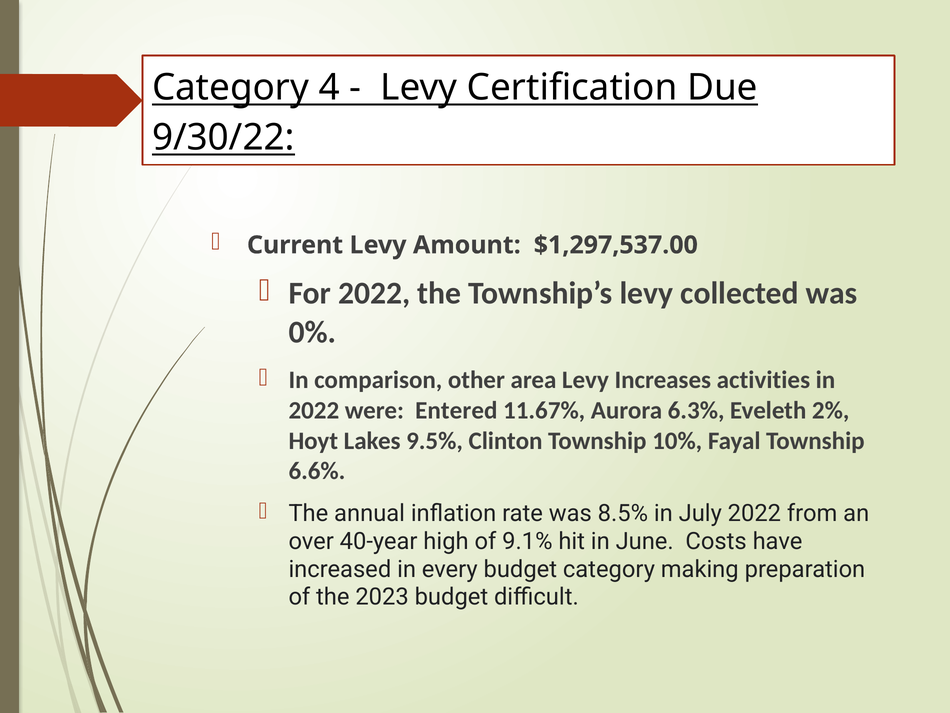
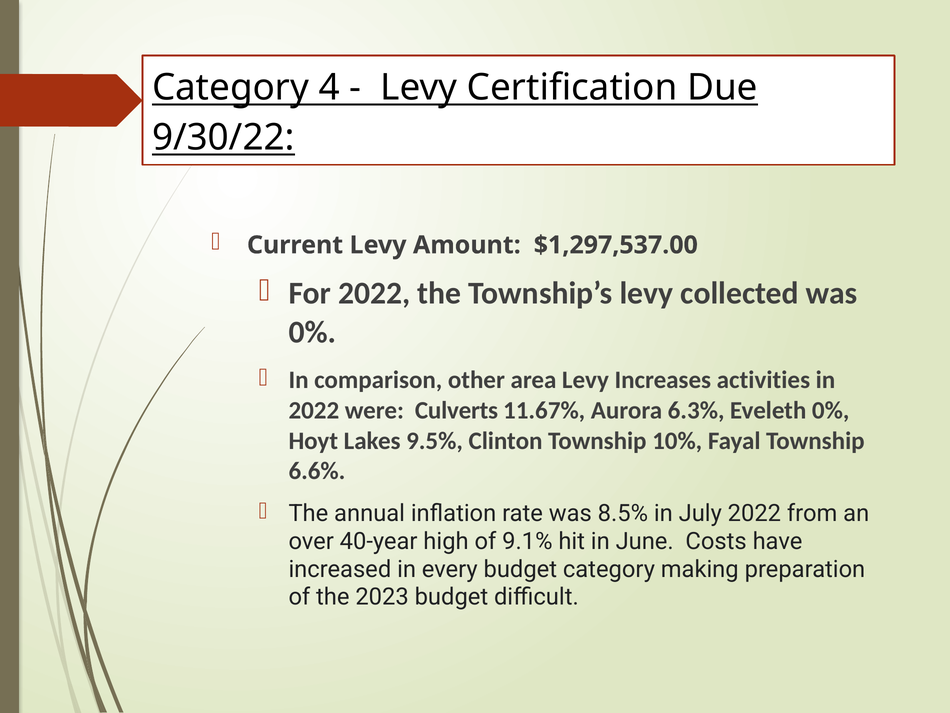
Entered: Entered -> Culverts (457, 410)
Eveleth 2%: 2% -> 0% (831, 410)
